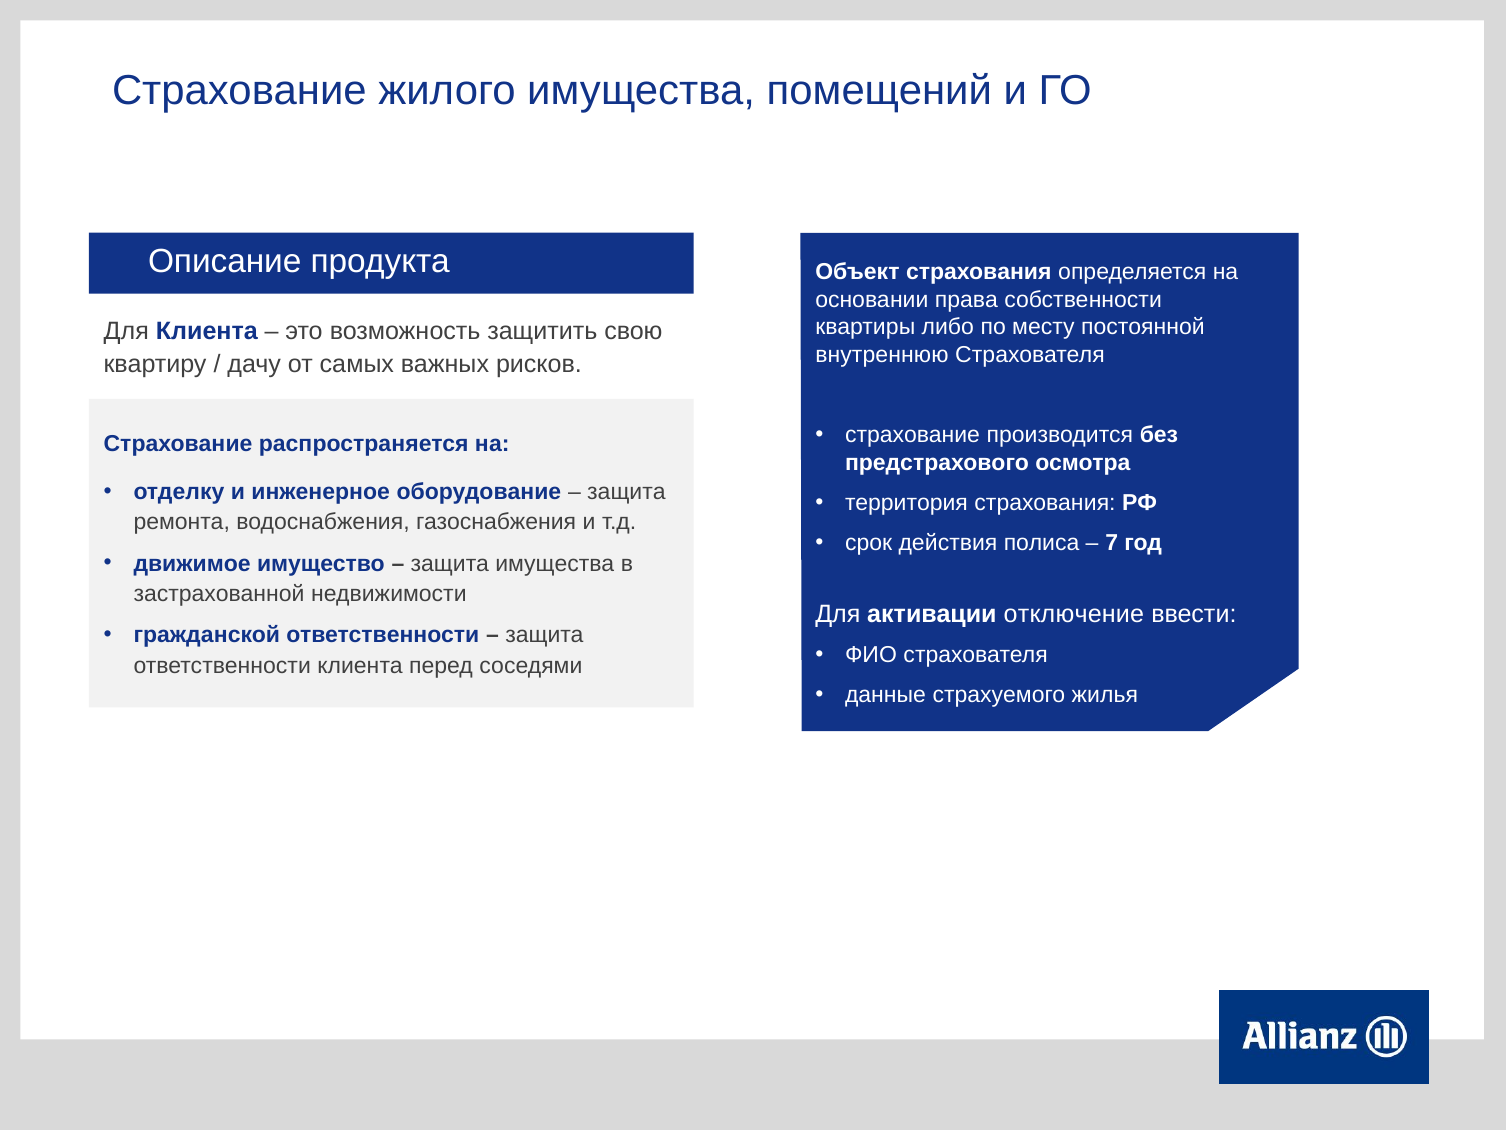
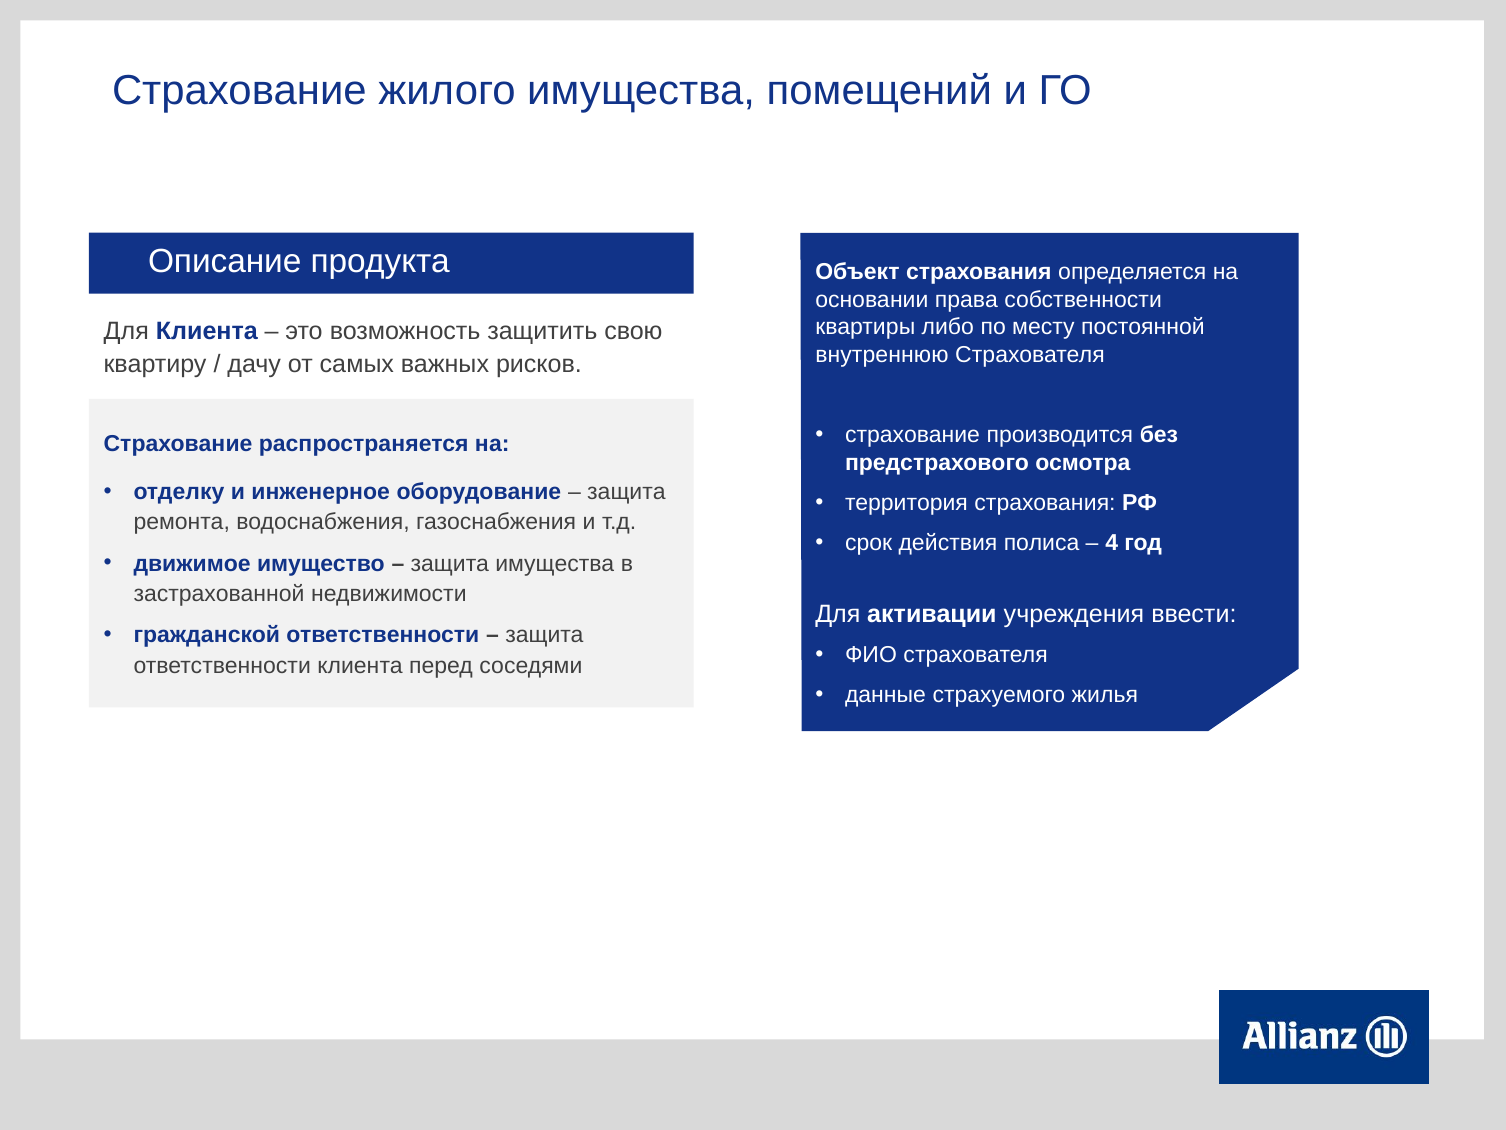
7: 7 -> 4 (1112, 543)
отключение: отключение -> учреждения (1074, 614)
